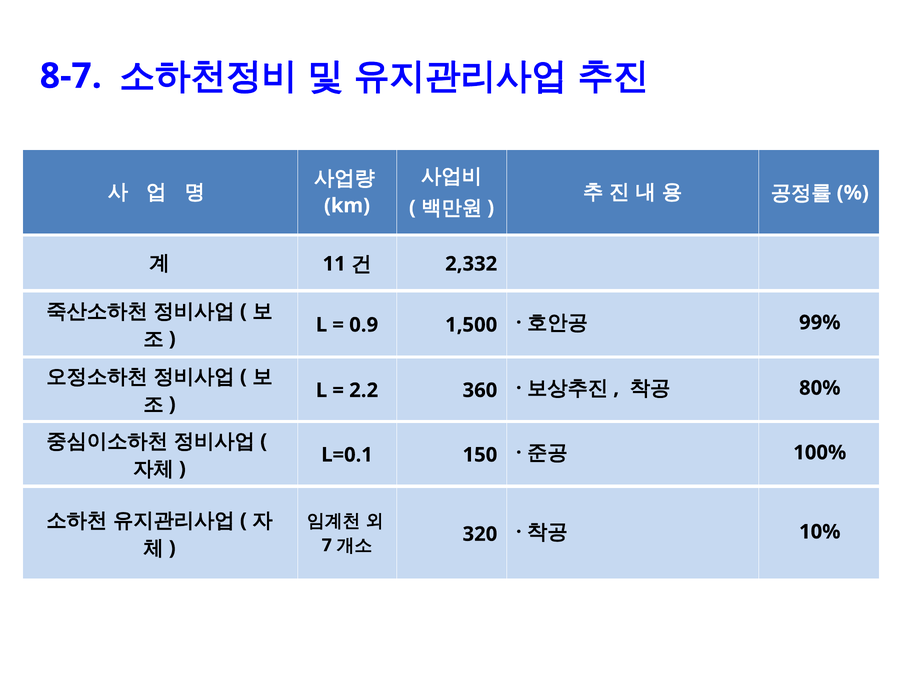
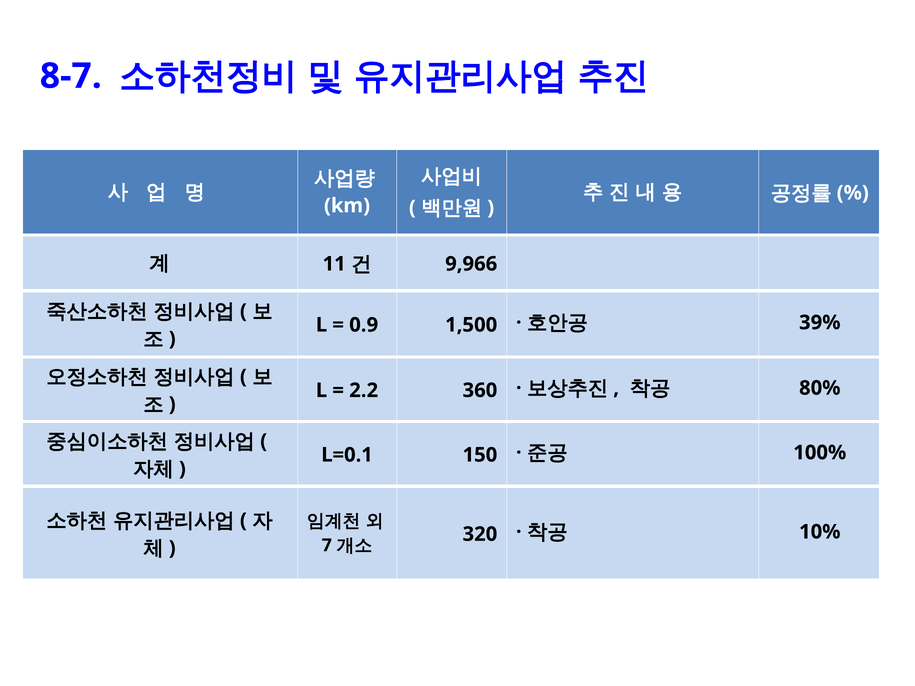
2,332: 2,332 -> 9,966 (471, 264)
99%: 99% -> 39% (820, 323)
